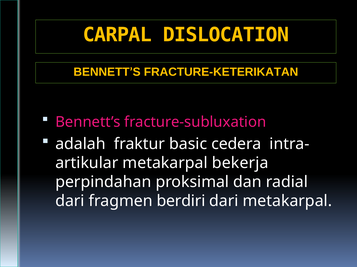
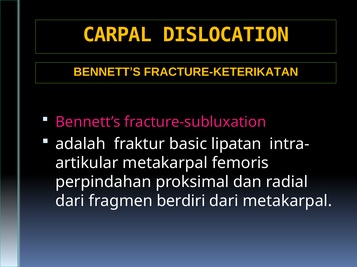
cedera: cedera -> lipatan (236, 144)
bekerja: bekerja -> femoris (240, 163)
